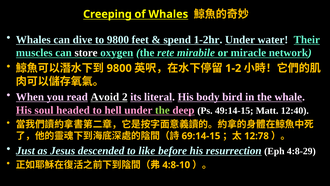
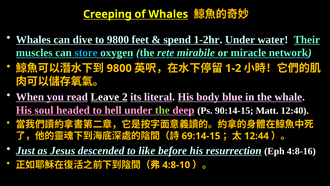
store colour: white -> light blue (86, 53)
Avoid: Avoid -> Leave (105, 97)
bird: bird -> blue (232, 97)
49:14-15: 49:14-15 -> 90:14-15 (234, 110)
12:78: 12:78 -> 12:44 (257, 136)
4:8-29: 4:8-29 -> 4:8-16 (301, 151)
